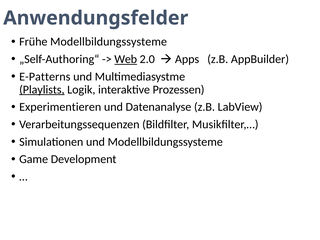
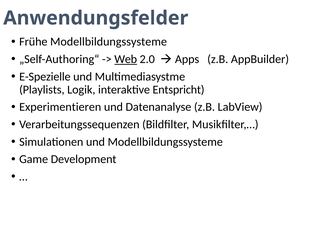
E-Patterns: E-Patterns -> E-Spezielle (45, 77)
Playlists underline: present -> none (42, 90)
Prozessen: Prozessen -> Entspricht (179, 90)
